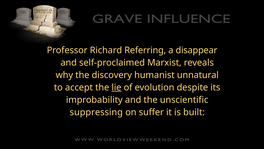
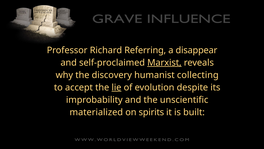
Marxist underline: none -> present (164, 62)
unnatural: unnatural -> collecting (198, 75)
suppressing: suppressing -> materialized (96, 112)
suffer: suffer -> spirits (151, 112)
